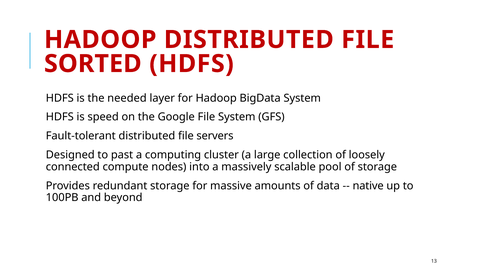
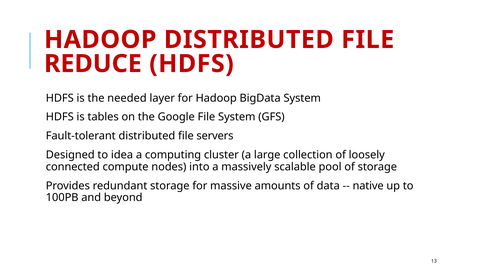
SORTED: SORTED -> REDUCE (93, 64)
speed: speed -> tables (103, 117)
past: past -> idea (122, 155)
